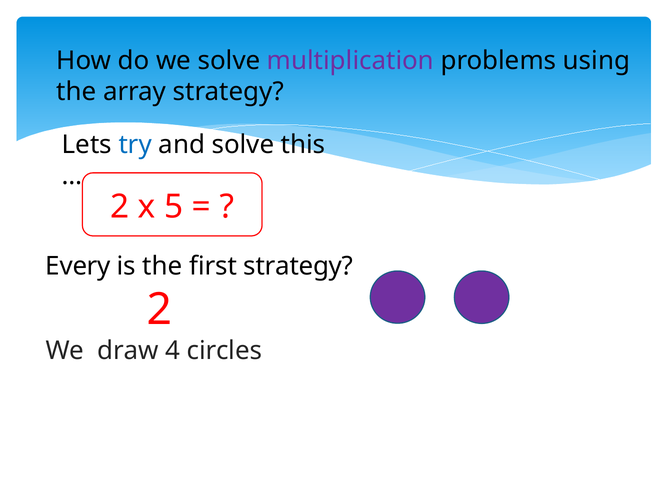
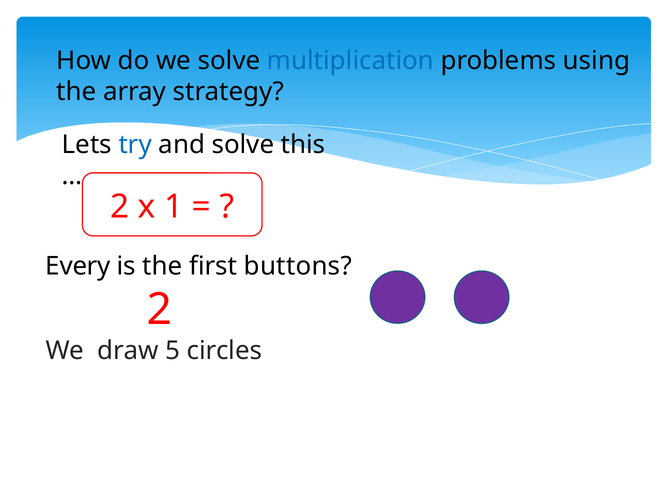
multiplication colour: purple -> blue (350, 61)
5: 5 -> 1 (174, 207)
first strategy: strategy -> buttons (298, 266)
4: 4 -> 5 (173, 351)
